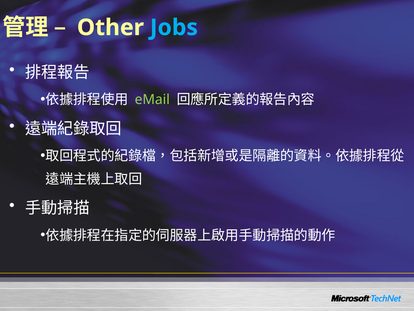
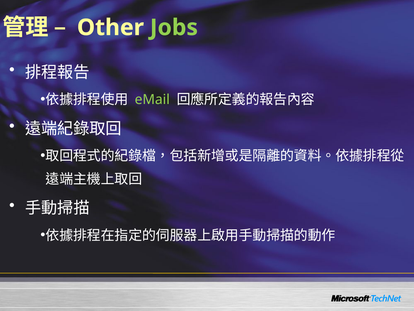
Jobs colour: light blue -> light green (174, 27)
